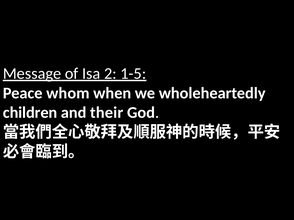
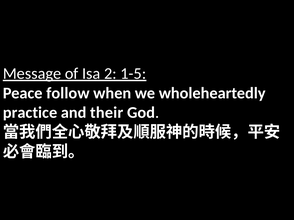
whom: whom -> follow (68, 93)
children: children -> practice (30, 113)
